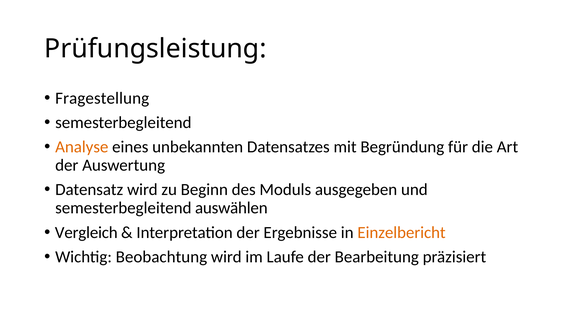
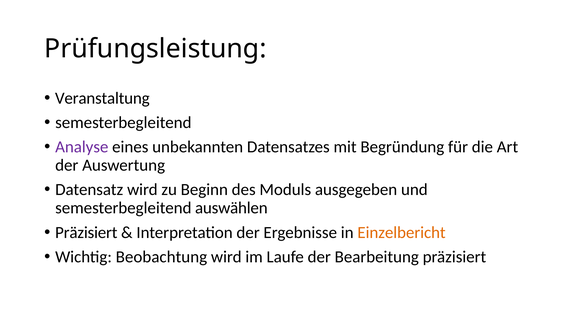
Fragestellung: Fragestellung -> Veranstaltung (102, 98)
Analyse colour: orange -> purple (82, 147)
Vergleich: Vergleich -> Präzisiert (86, 232)
